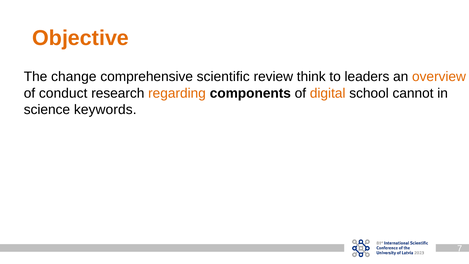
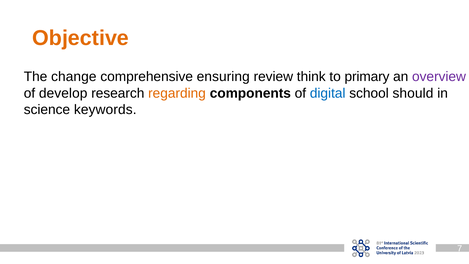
scientific: scientific -> ensuring (223, 77)
leaders: leaders -> primary (367, 77)
overview colour: orange -> purple (439, 77)
conduct: conduct -> develop (63, 93)
digital colour: orange -> blue (328, 93)
cannot: cannot -> should (413, 93)
